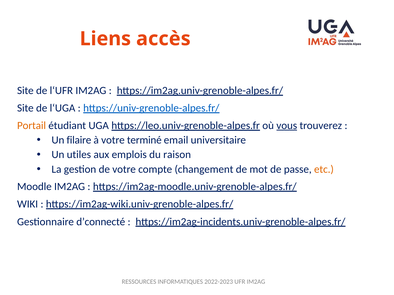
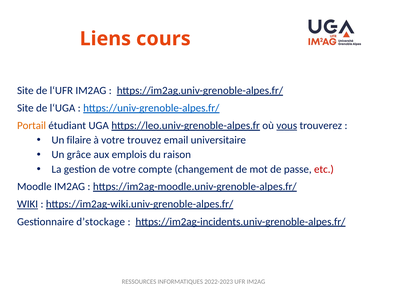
accès: accès -> cours (163, 39)
terminé: terminé -> trouvez (144, 140)
utiles: utiles -> grâce (79, 155)
etc colour: orange -> red (324, 169)
WIKI underline: none -> present (28, 204)
d’connecté: d’connecté -> d’stockage (101, 222)
